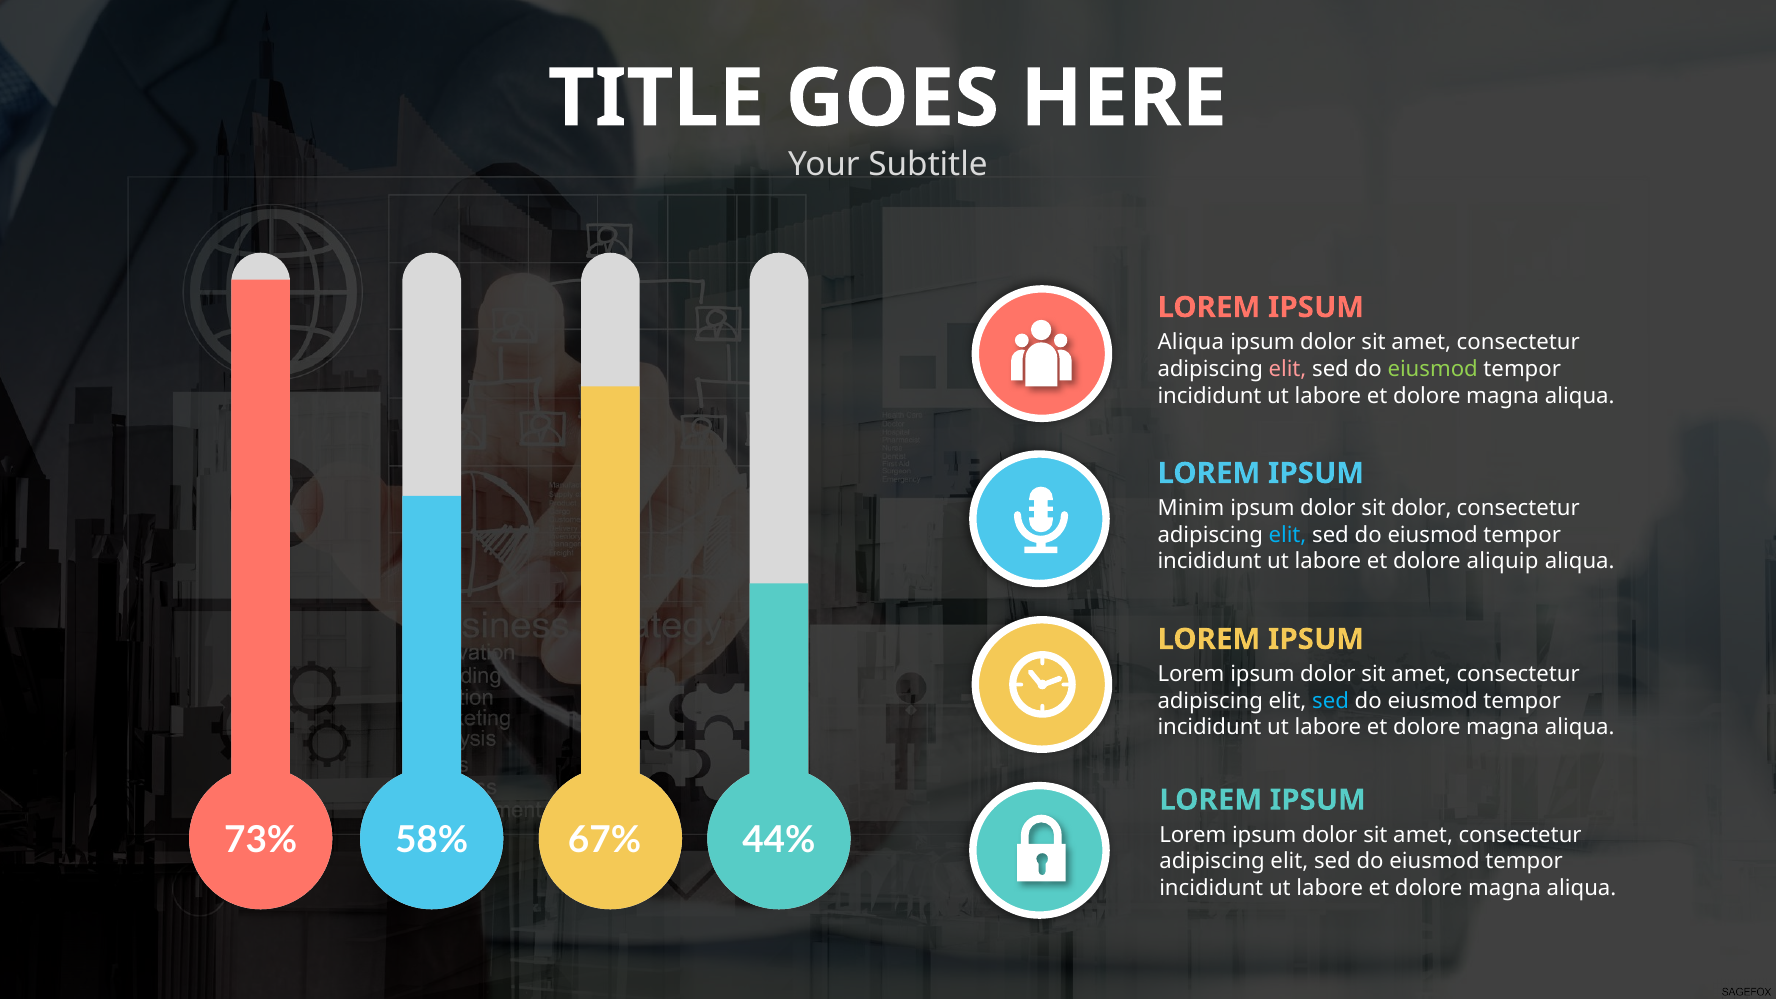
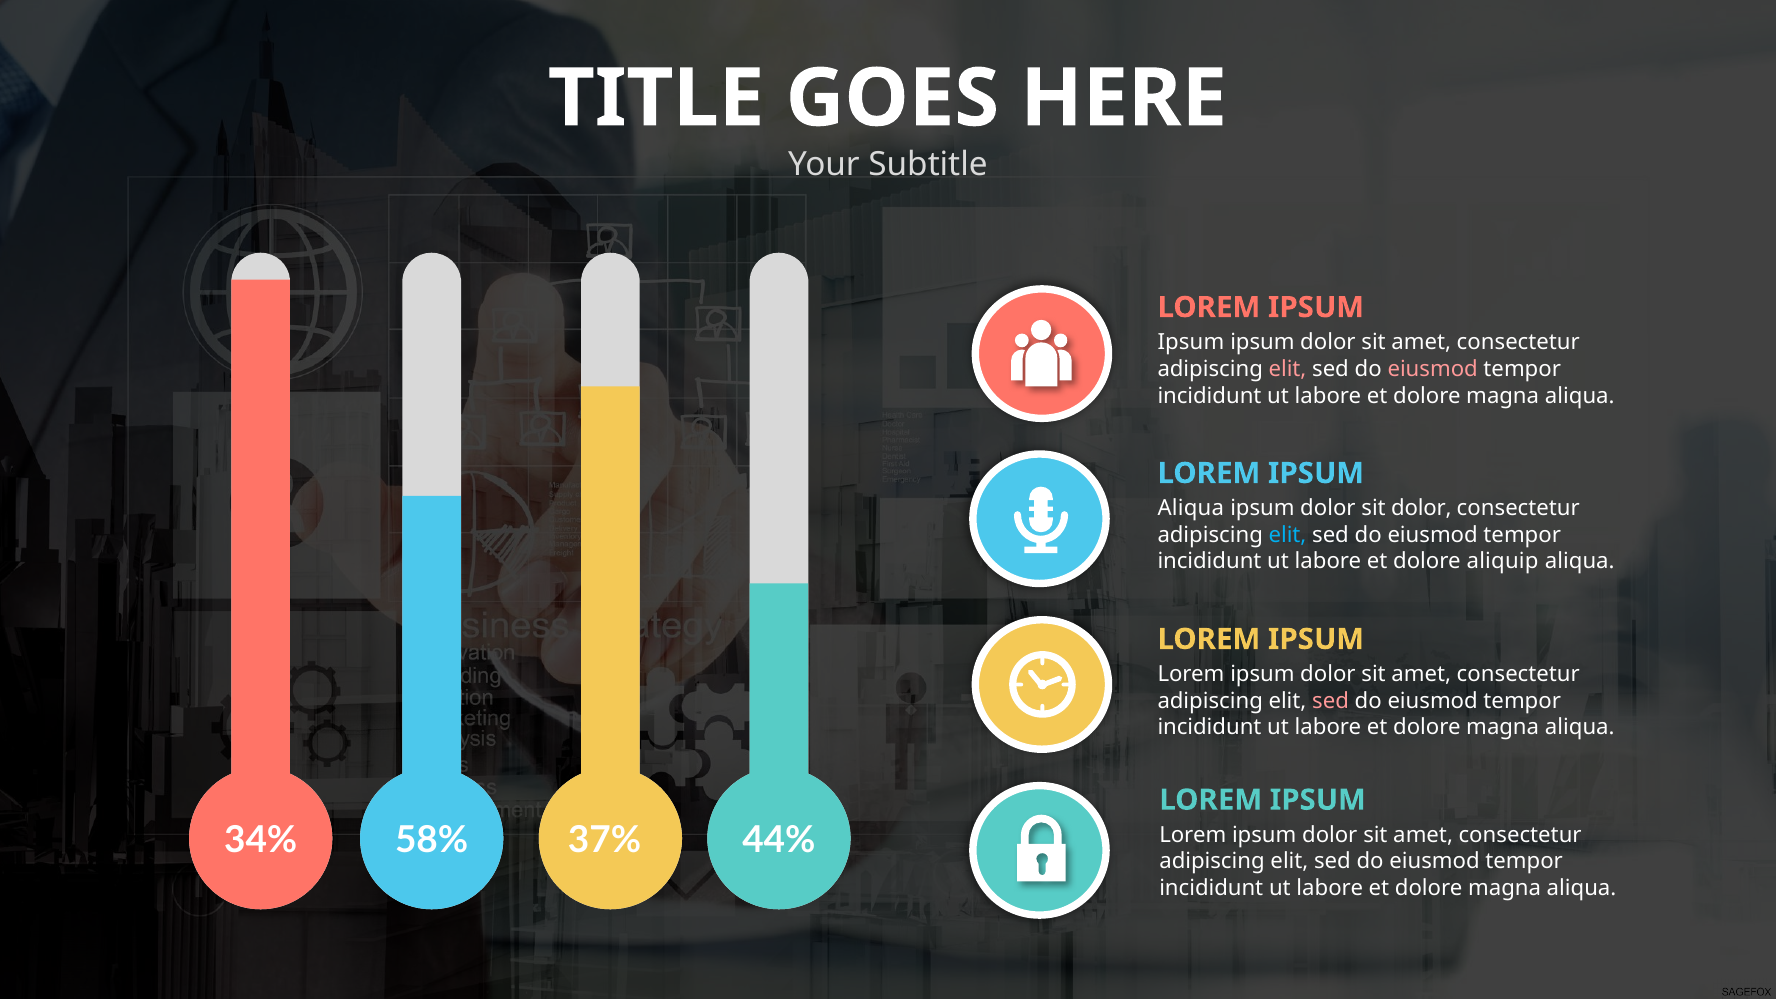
Aliqua: Aliqua -> Ipsum (1191, 342)
eiusmod colour: light green -> pink (1433, 369)
Minim: Minim -> Aliqua (1191, 508)
sed colour: light blue -> pink (1331, 701)
73%: 73% -> 34% (261, 840)
67%: 67% -> 37% (605, 840)
